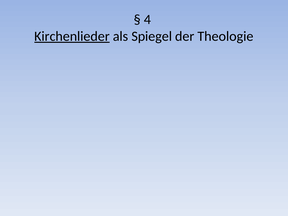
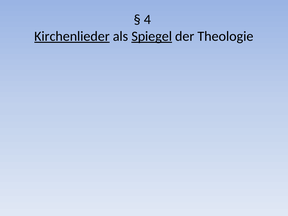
Spiegel underline: none -> present (152, 36)
